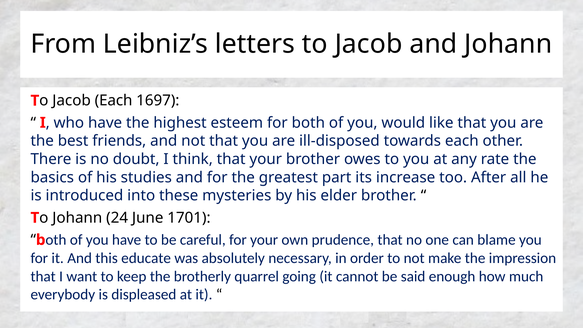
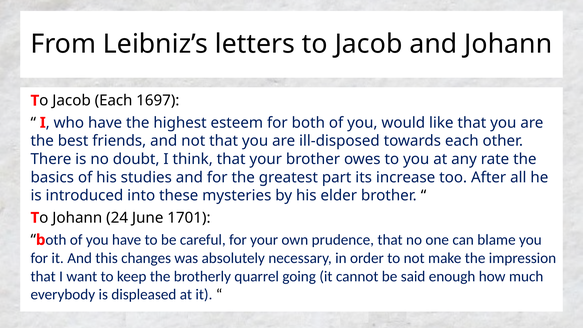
educate: educate -> changes (146, 258)
